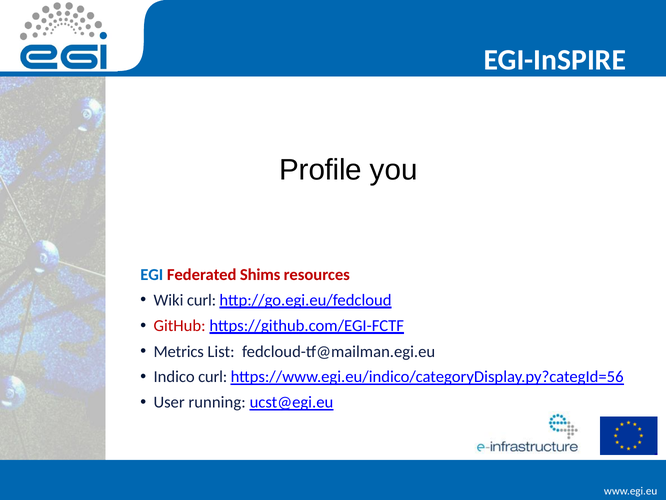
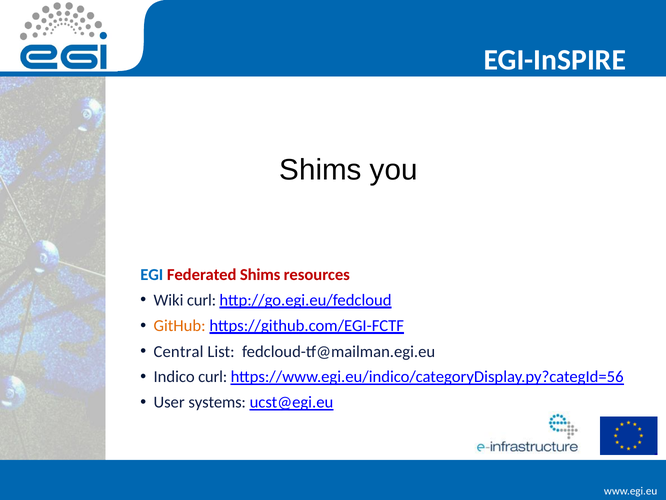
Profile: Profile -> Shims (321, 170)
GitHub colour: red -> orange (180, 325)
Metrics: Metrics -> Central (179, 351)
running: running -> systems (217, 402)
